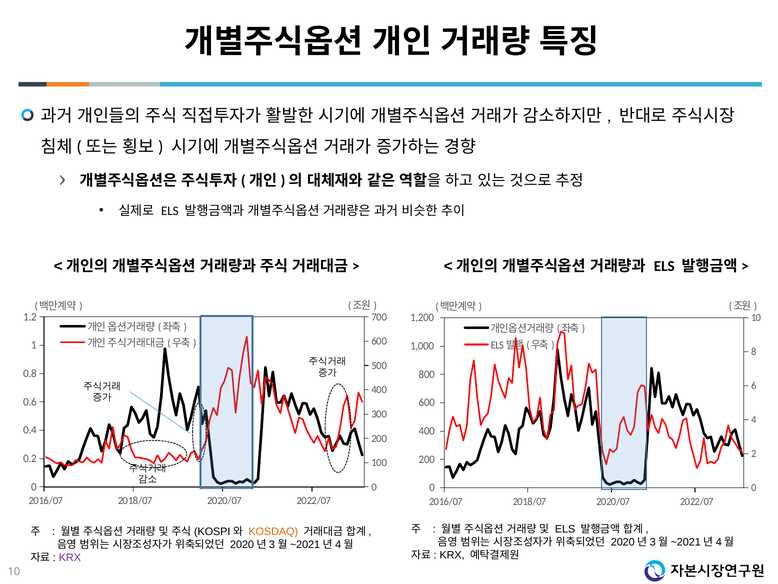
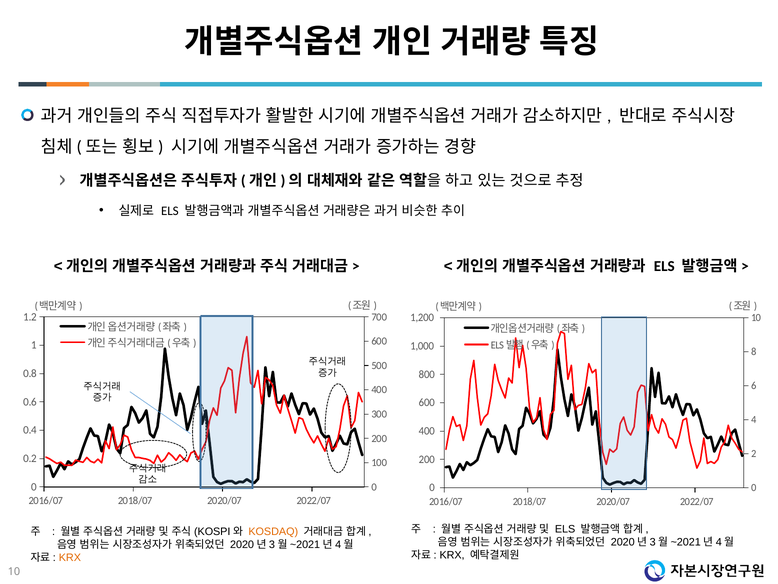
KRX colour: purple -> orange (70, 557)
